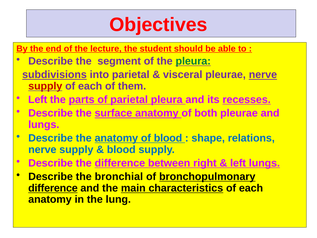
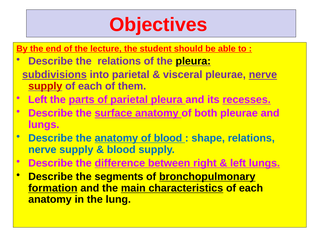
the segment: segment -> relations (119, 61)
pleura colour: green -> black (193, 61)
bronchial: bronchial -> segments (119, 176)
difference: difference -> formation (53, 188)
